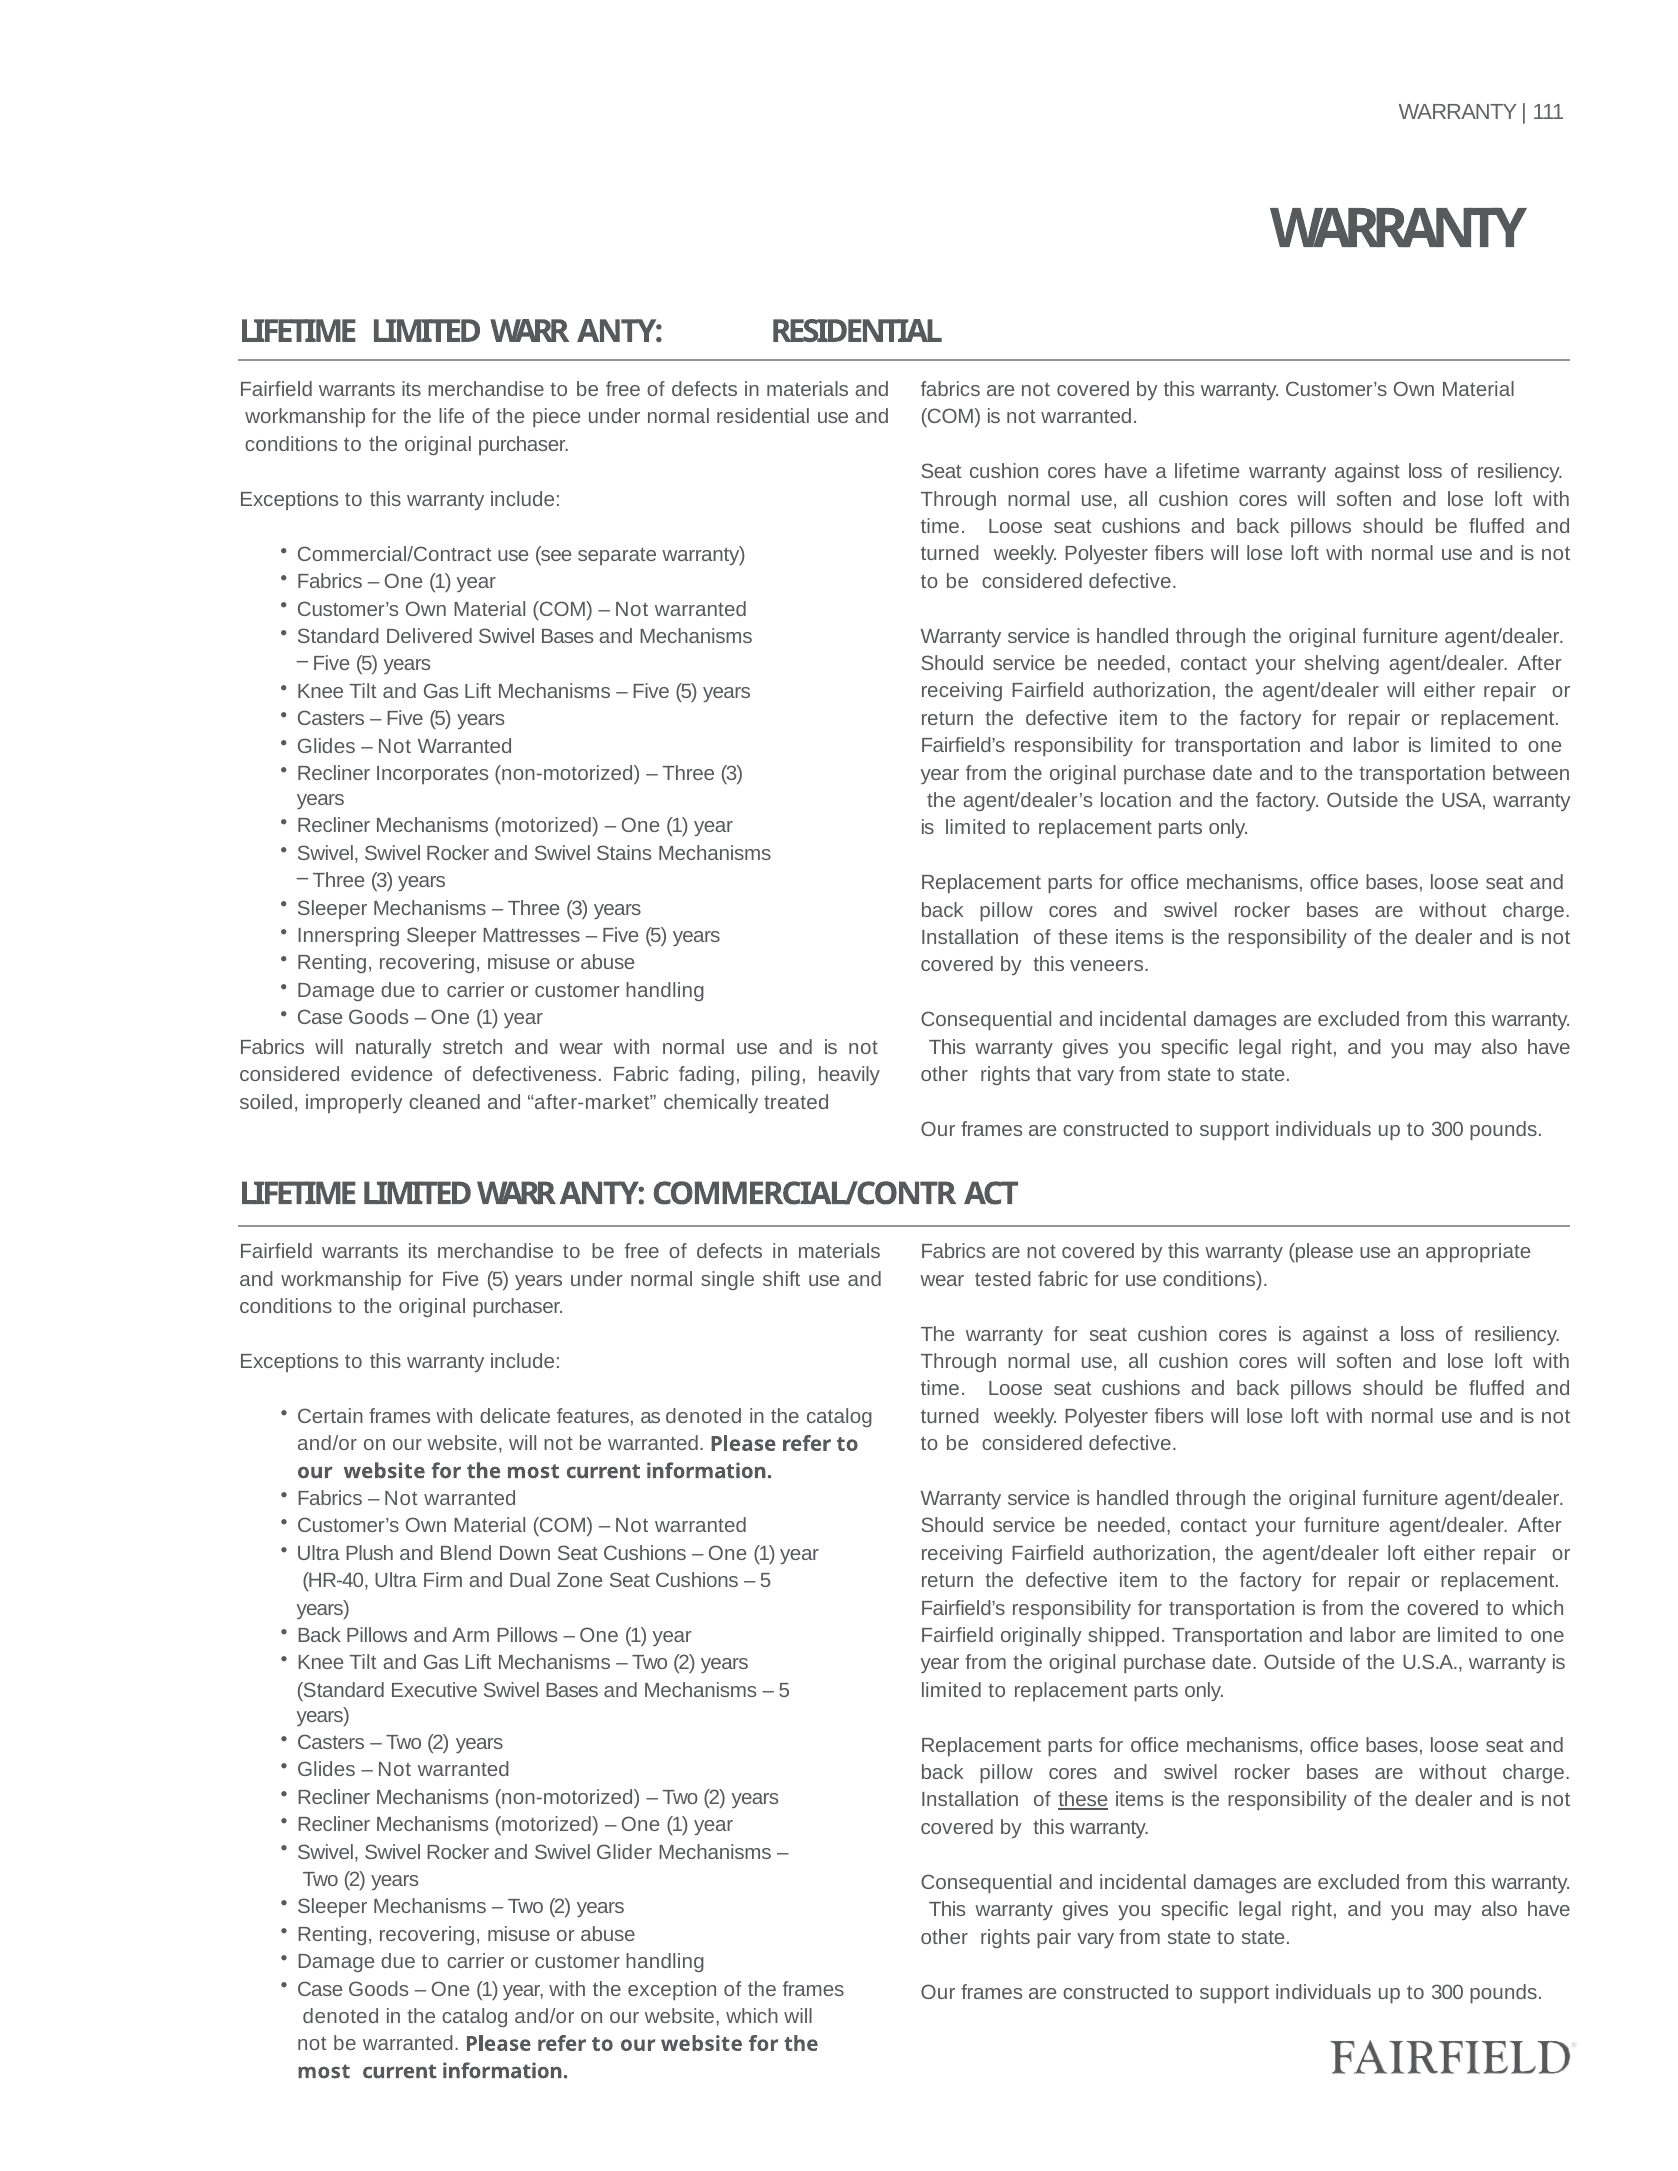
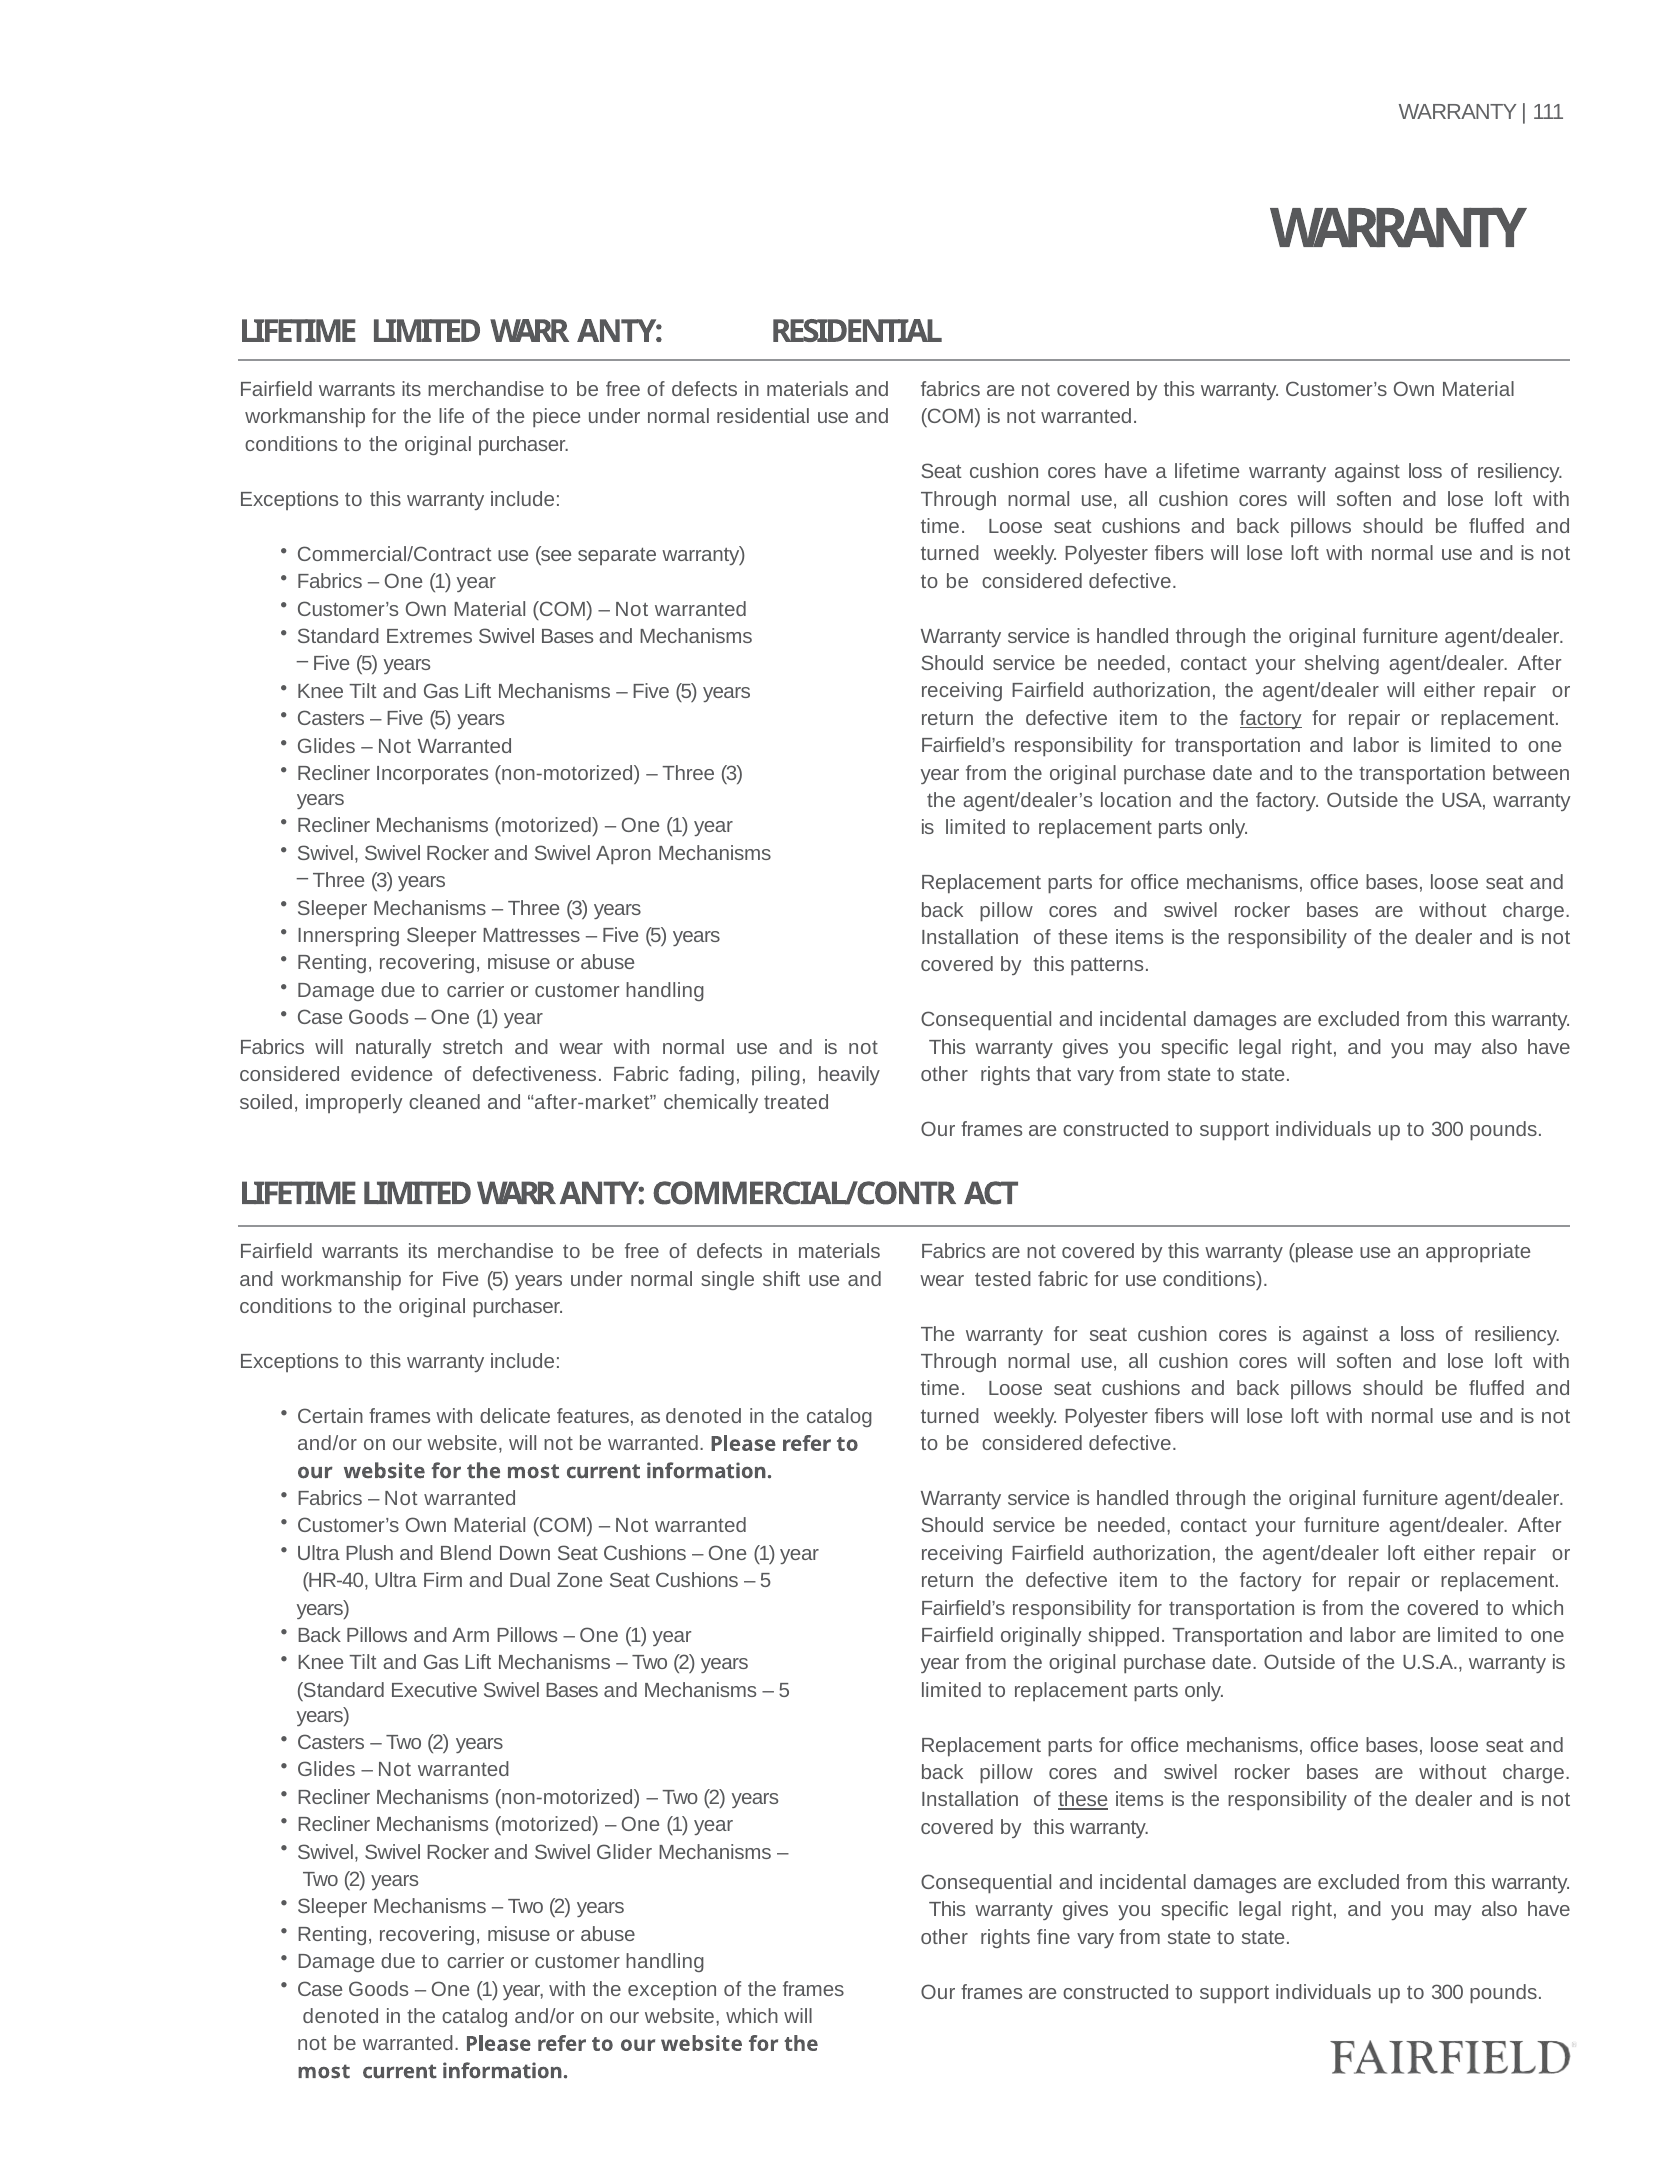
Delivered: Delivered -> Extremes (429, 637)
factory underline: none -> present (1271, 719)
Stains: Stains -> Apron (624, 854)
veneers: veneers -> patterns (1110, 965)
pair: pair -> fine (1054, 1938)
